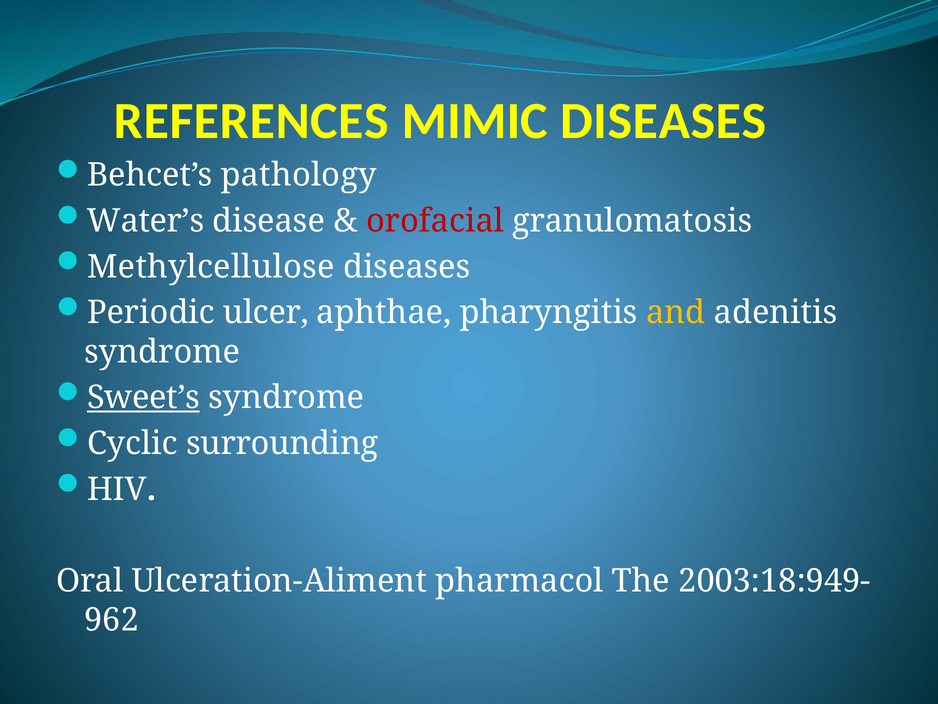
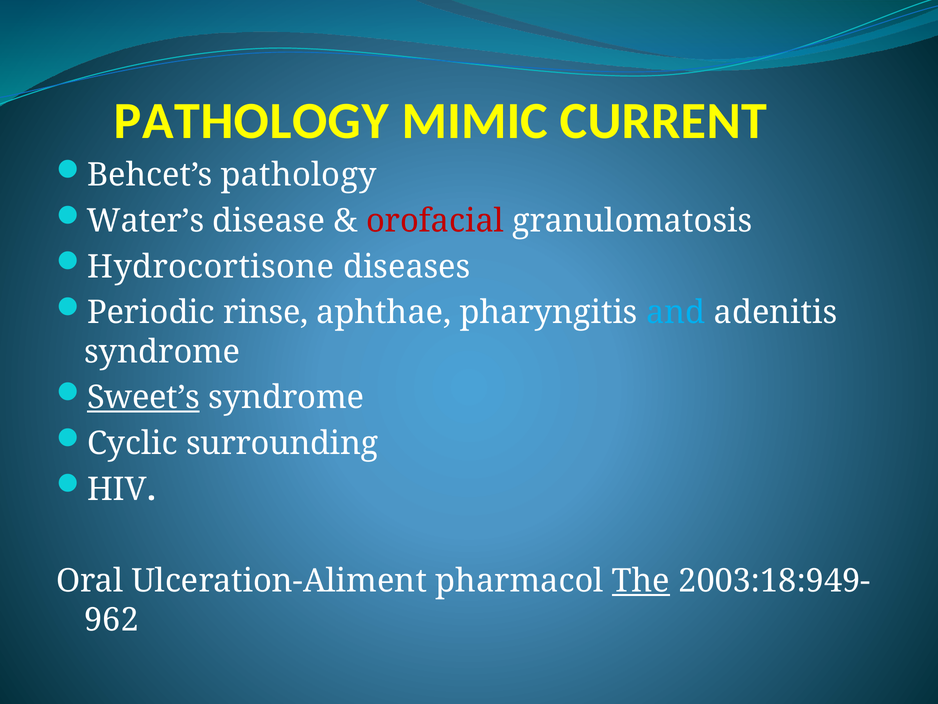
REFERENCES: REFERENCES -> PATHOLOGY (251, 121)
MIMIC DISEASES: DISEASES -> CURRENT (663, 121)
Methylcellulose: Methylcellulose -> Hydrocortisone (211, 267)
ulcer: ulcer -> rinse (266, 312)
and colour: yellow -> light blue (676, 312)
The underline: none -> present (641, 581)
